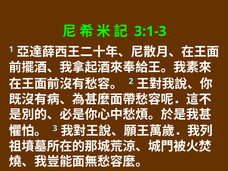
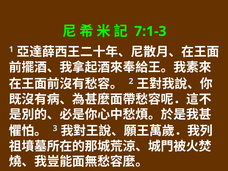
3:1-3: 3:1-3 -> 7:1-3 (150, 31)
